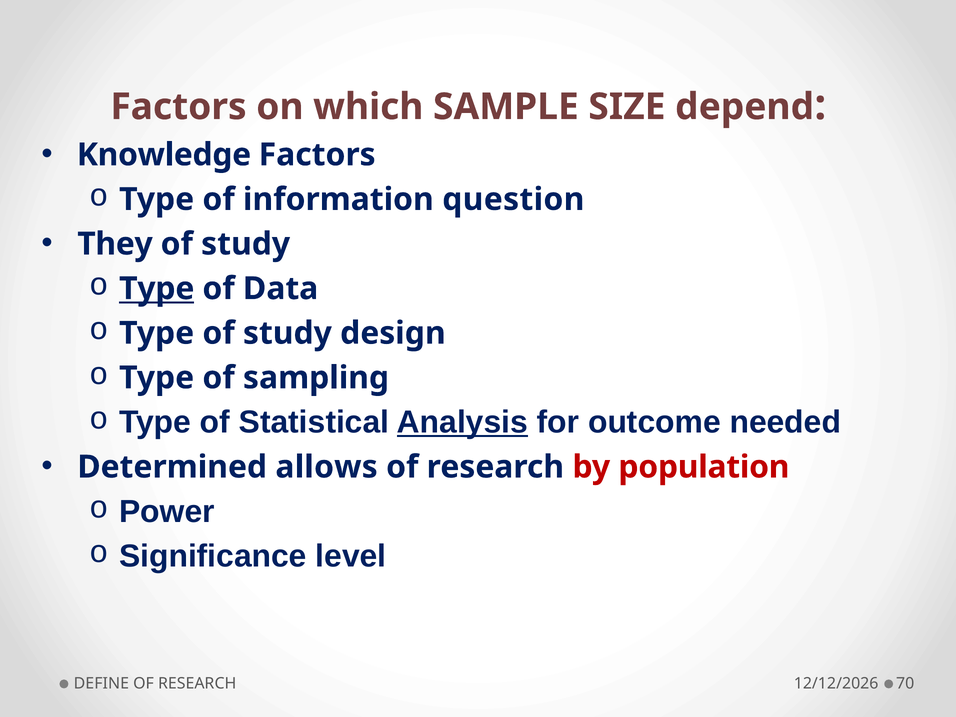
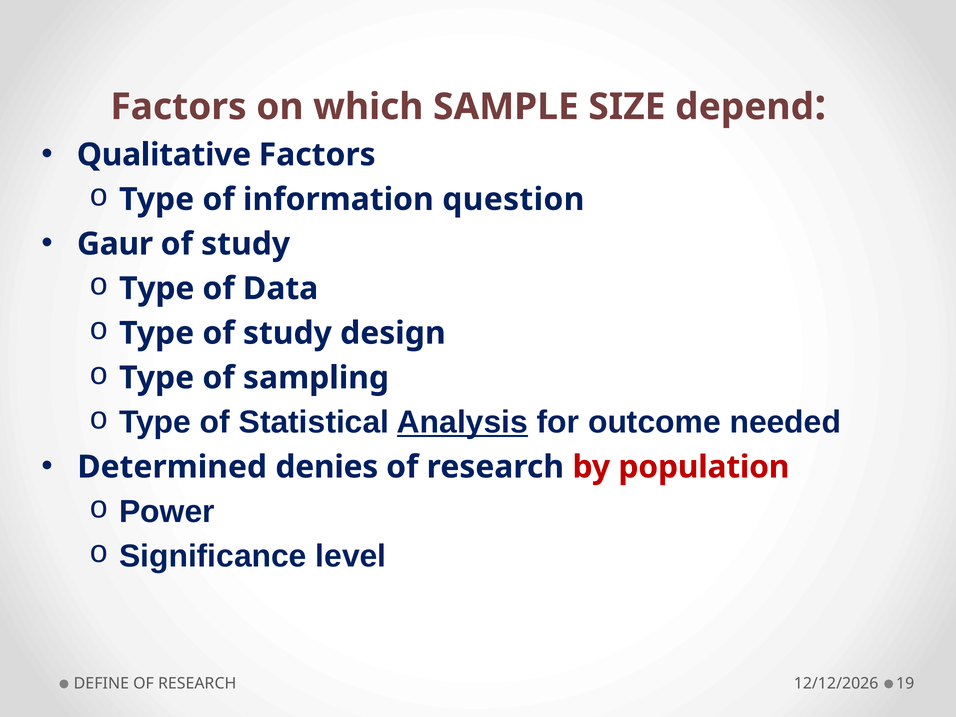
Knowledge: Knowledge -> Qualitative (164, 155)
They: They -> Gaur (115, 244)
Type underline: present -> none (157, 289)
allows: allows -> denies (327, 467)
70: 70 -> 19 (905, 683)
